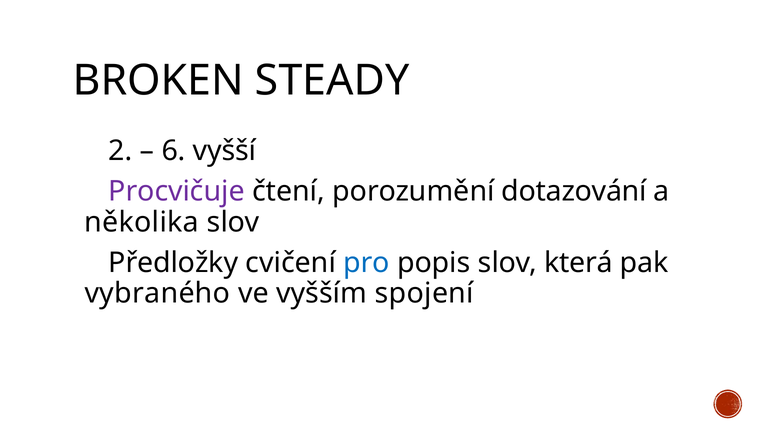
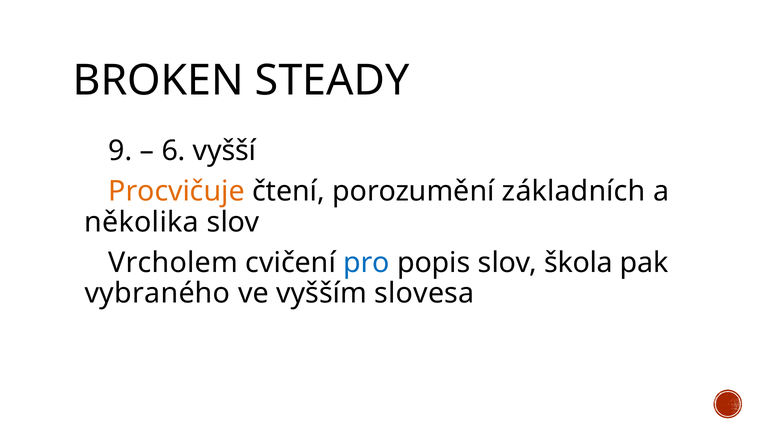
2: 2 -> 9 (120, 151)
Procvičuje colour: purple -> orange (177, 191)
dotazování: dotazování -> základních (574, 191)
Předložky: Předložky -> Vrcholem (173, 263)
která: která -> škola (578, 263)
spojení: spojení -> slovesa (424, 294)
